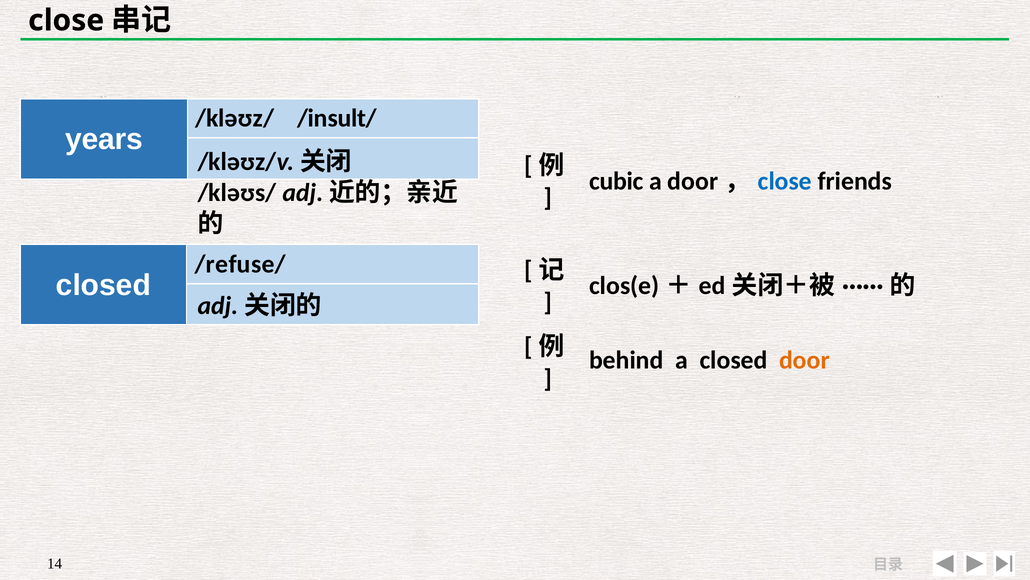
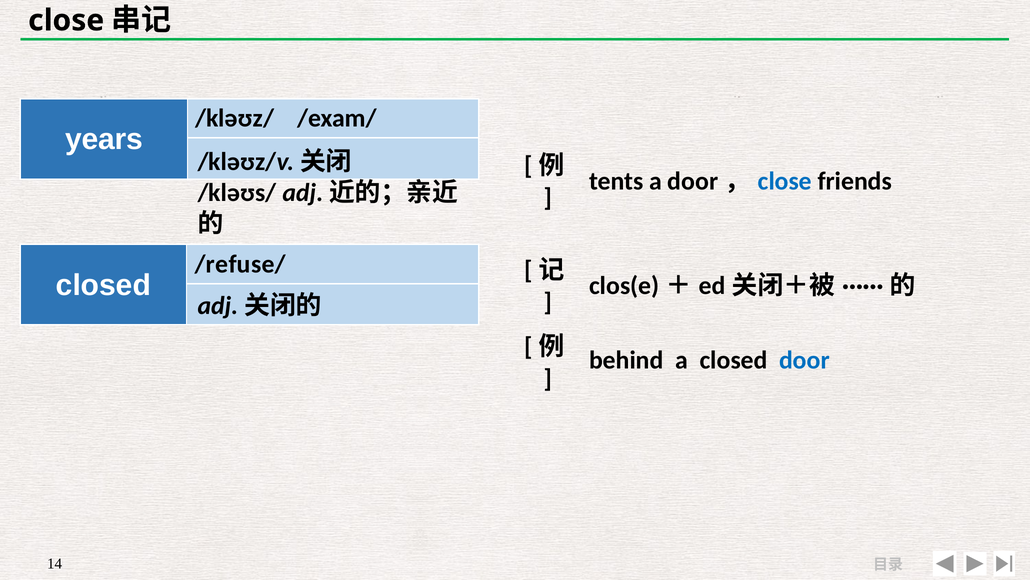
/insult/: /insult/ -> /exam/ (337, 118)
cubic: cubic -> tents (616, 181)
door colour: orange -> blue (804, 360)
